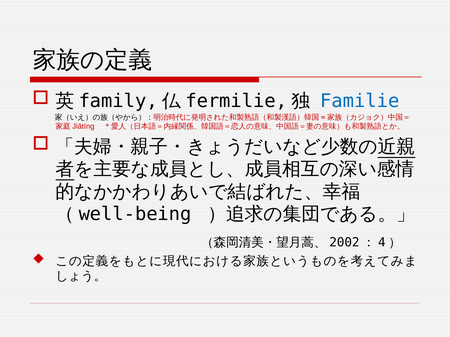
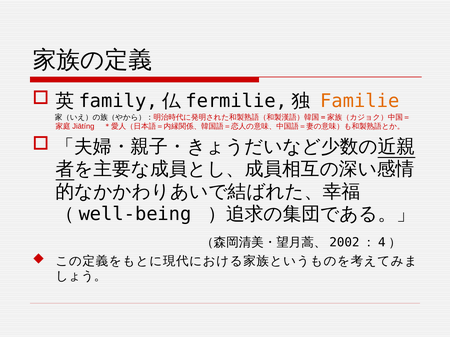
Familie colour: blue -> orange (360, 101)
